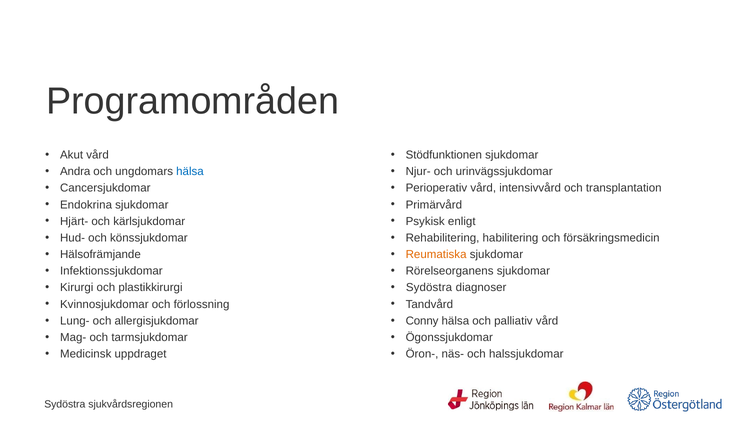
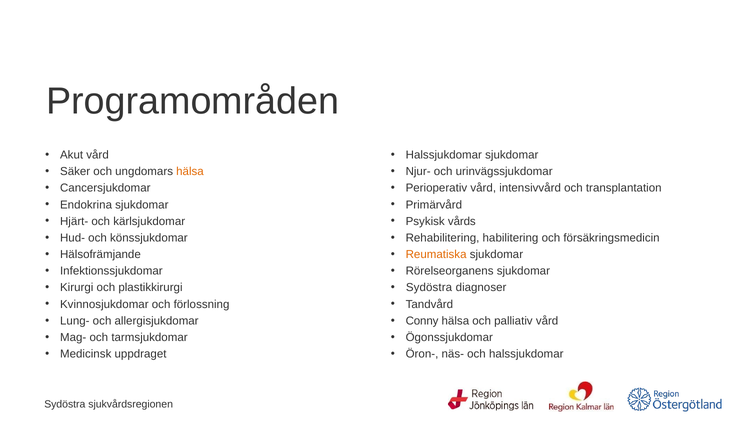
Stödfunktionen: Stödfunktionen -> Halssjukdomar (444, 155)
Andra: Andra -> Säker (75, 172)
hälsa colour: blue -> orange (190, 172)
enligt: enligt -> vårds (462, 221)
